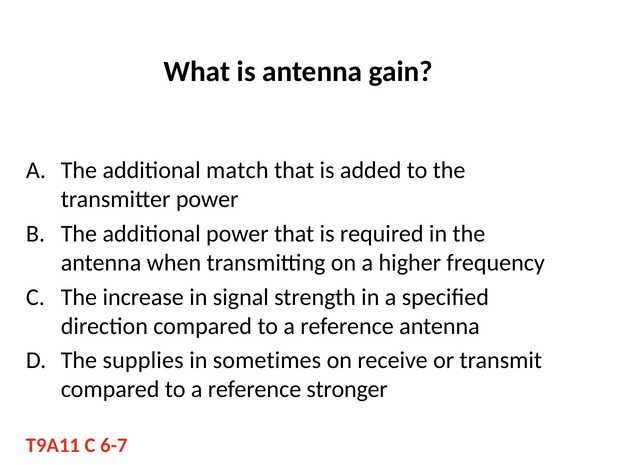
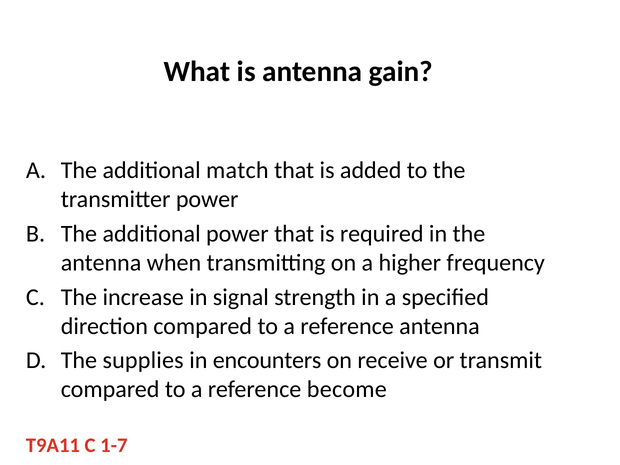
sometimes: sometimes -> encounters (267, 361)
stronger: stronger -> become (347, 389)
6-7: 6-7 -> 1-7 (114, 445)
